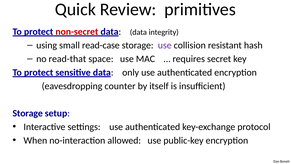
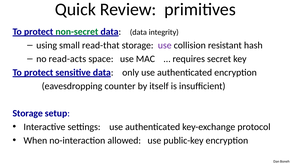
non-secret colour: red -> green (77, 32)
read-case: read-case -> read-that (101, 45)
read-that: read-that -> read-acts (67, 59)
